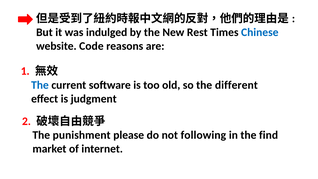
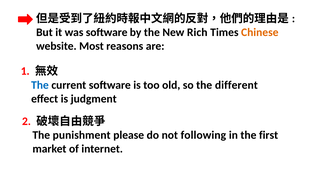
was indulged: indulged -> software (107, 32)
Rest: Rest -> Rich (197, 32)
Chinese colour: blue -> orange (260, 32)
Code: Code -> Most (91, 46)
find: find -> first (269, 135)
